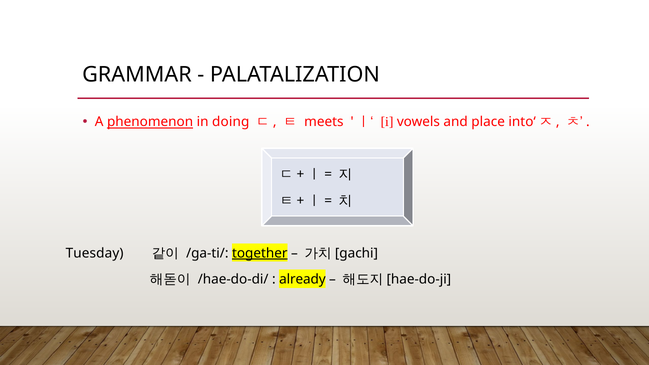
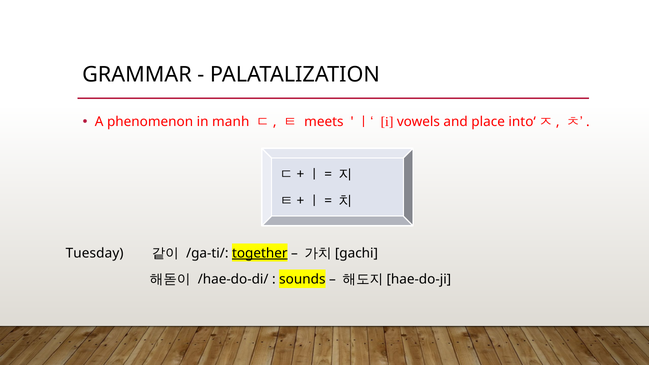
phenomenon underline: present -> none (150, 122)
doing: doing -> manh (231, 122)
already: already -> sounds (302, 280)
